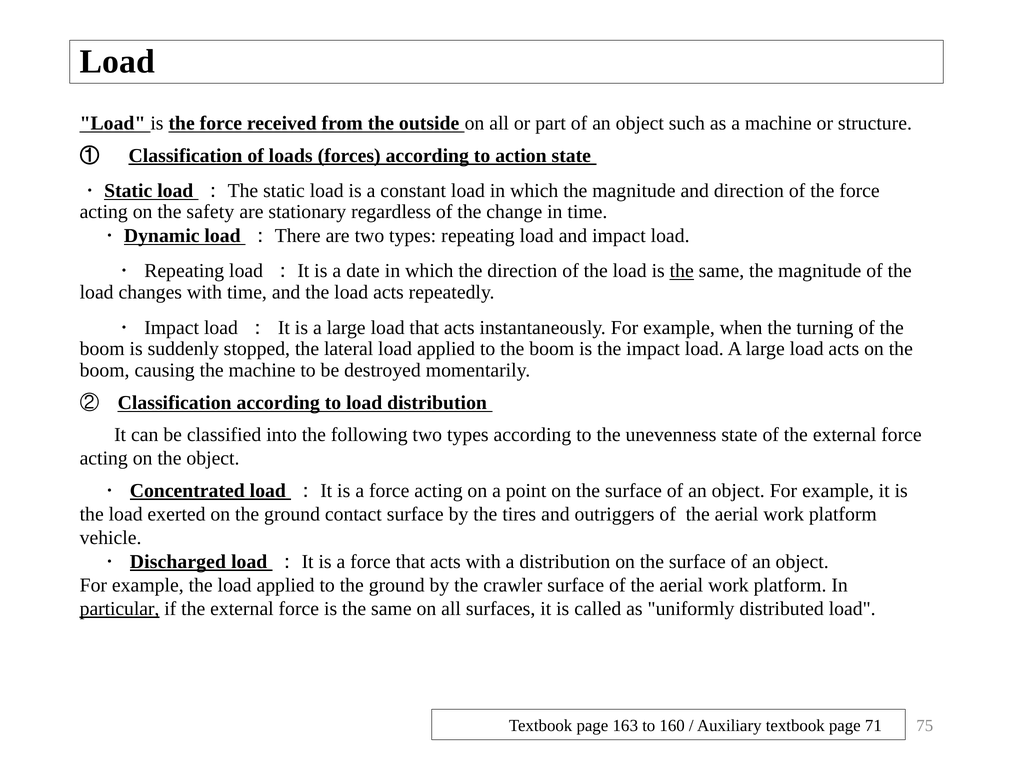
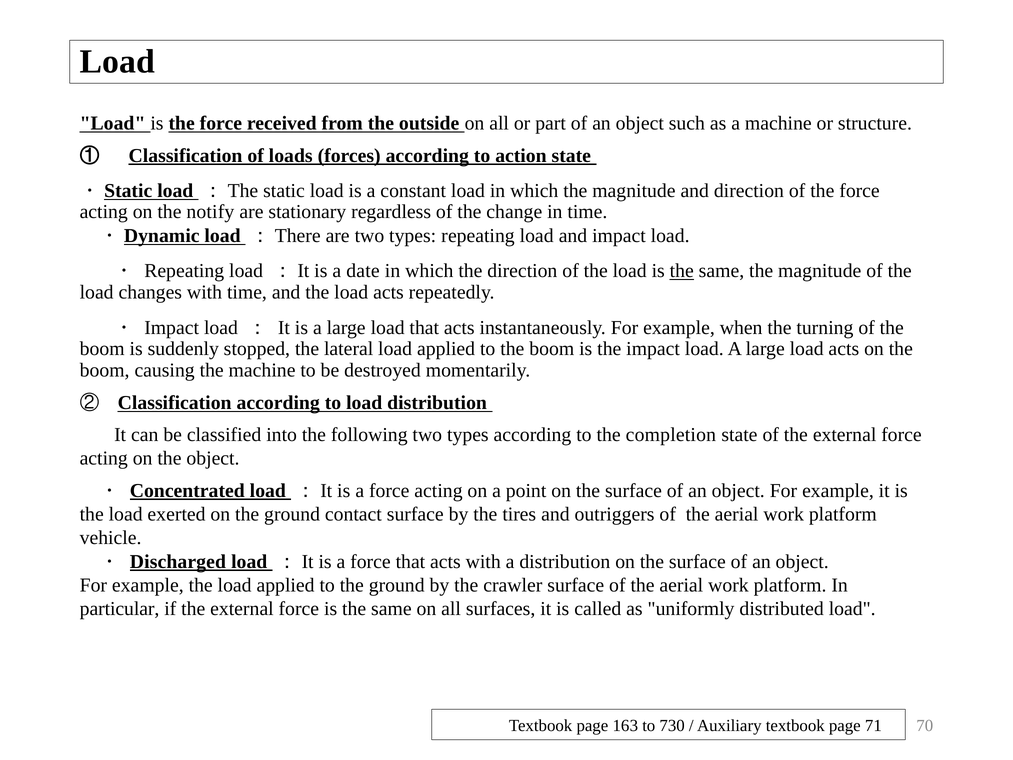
safety: safety -> notify (210, 212)
unevenness: unevenness -> completion (671, 435)
particular underline: present -> none (120, 609)
160: 160 -> 730 (672, 725)
75: 75 -> 70 (925, 726)
